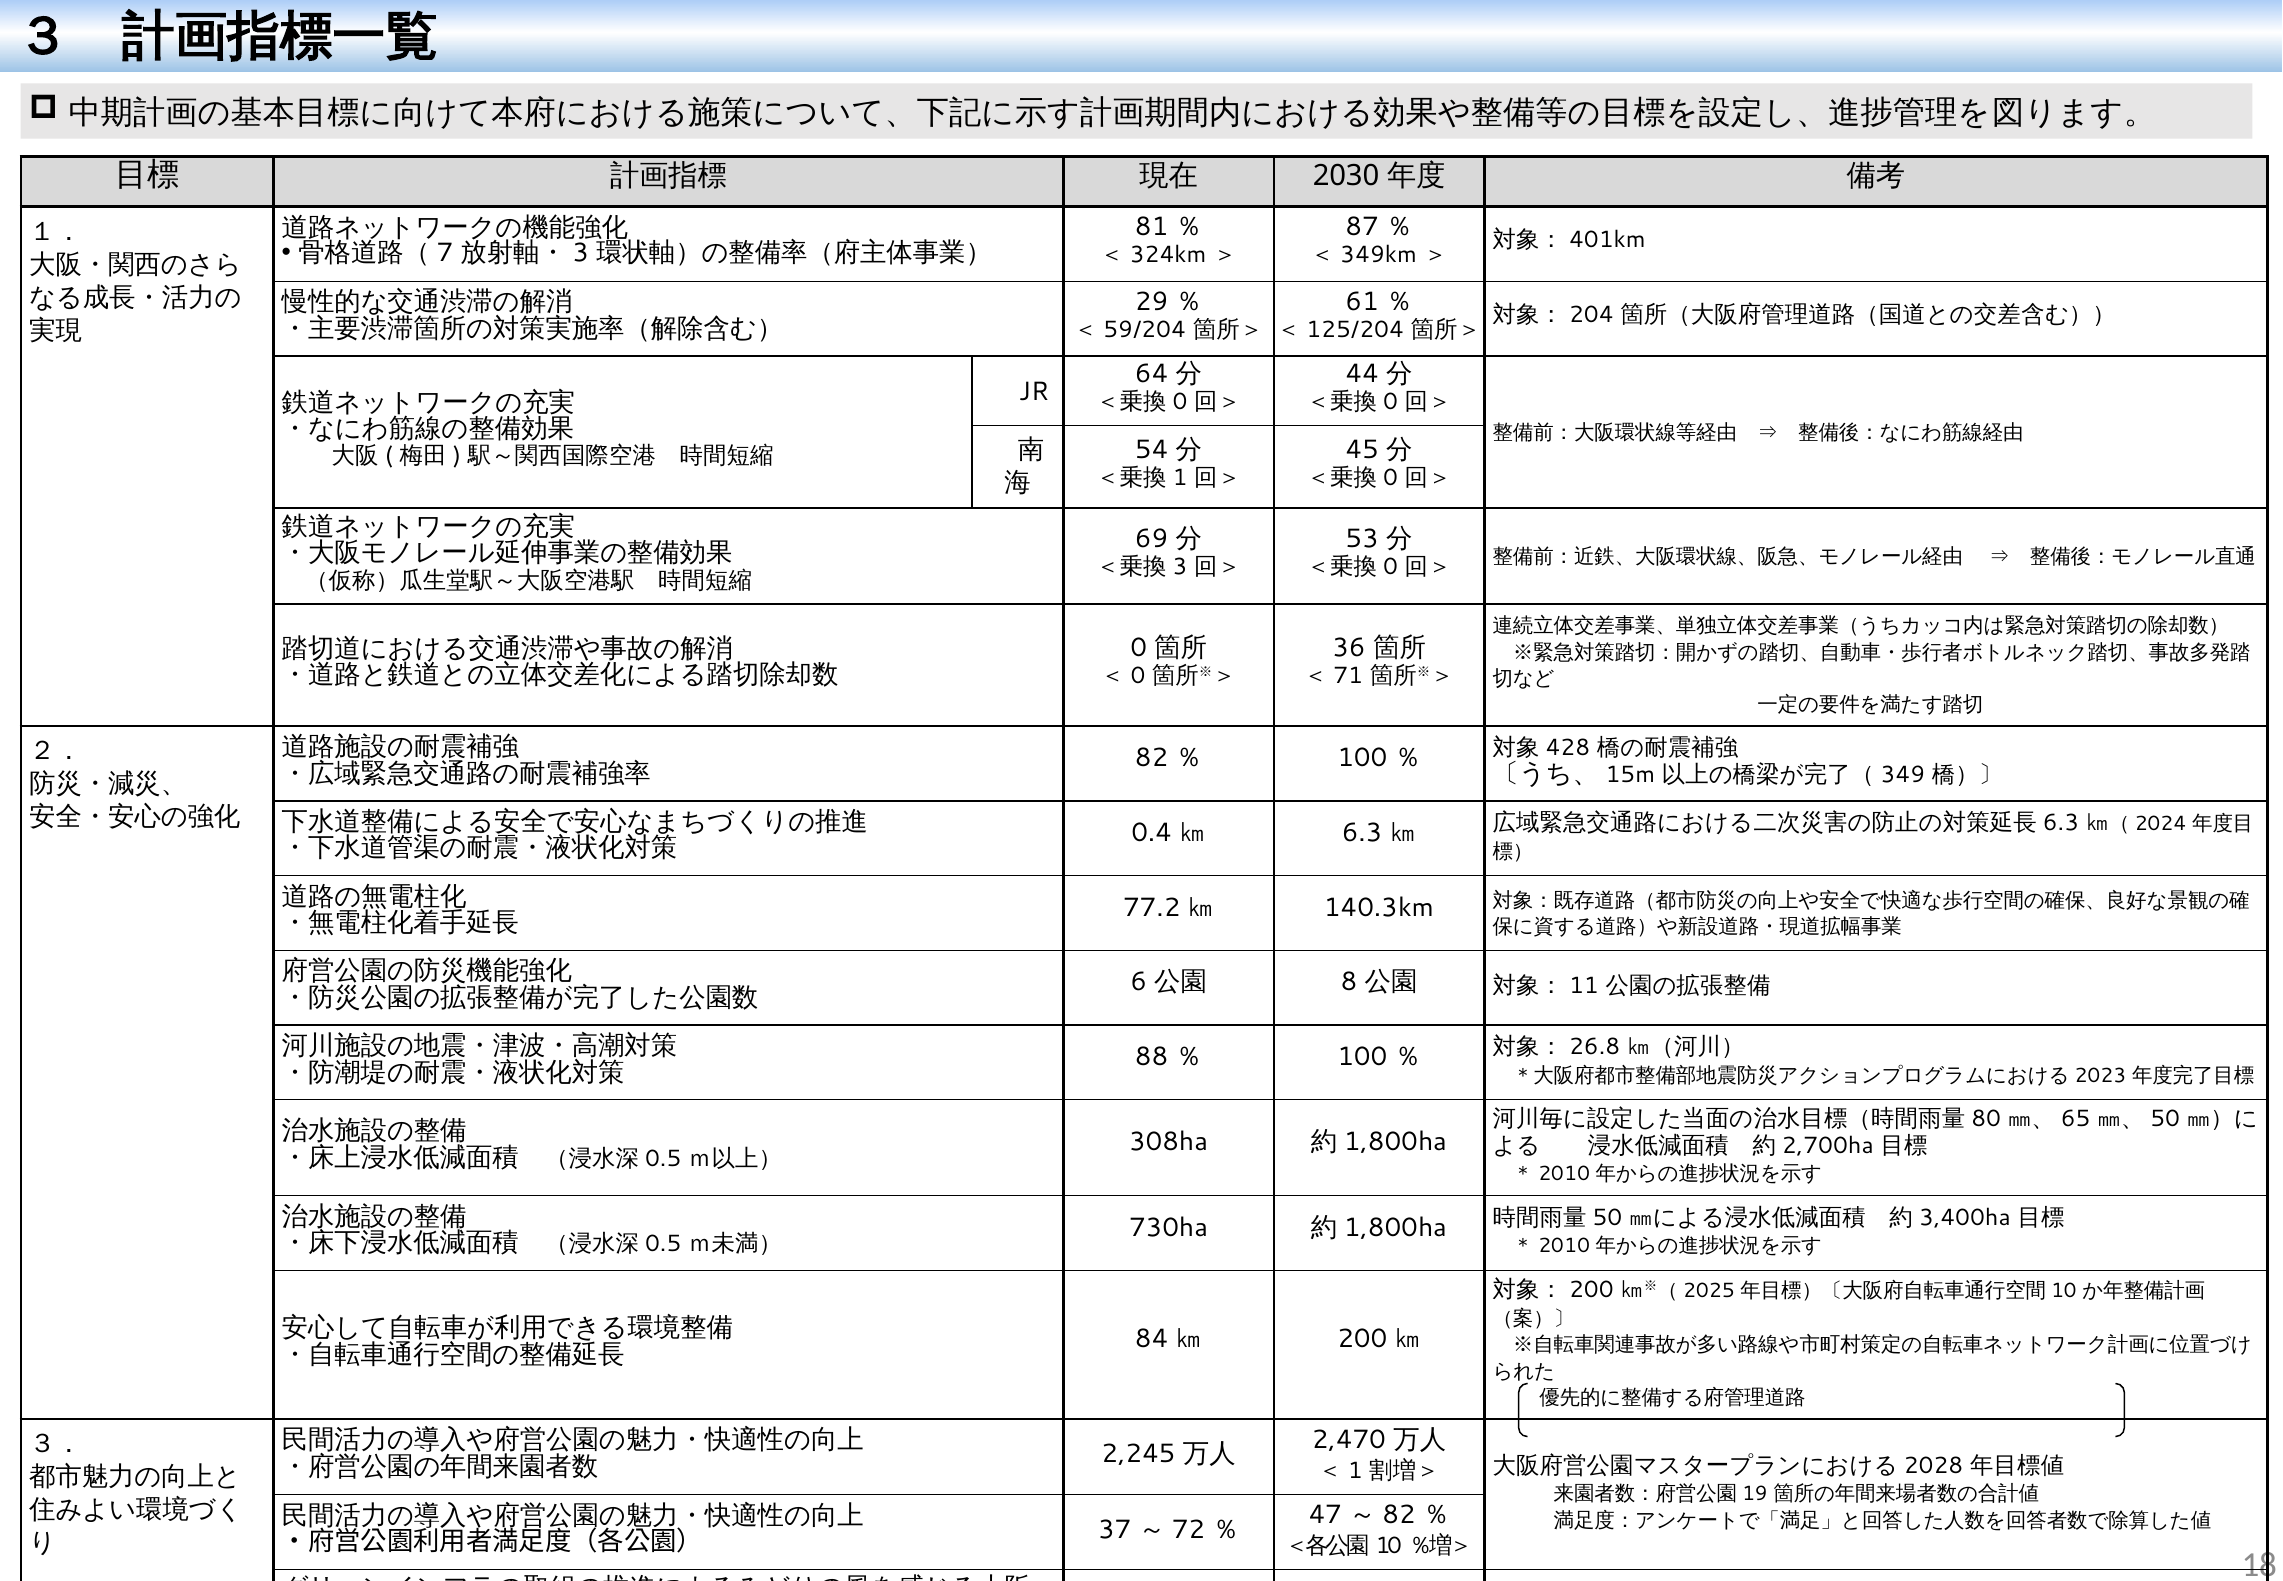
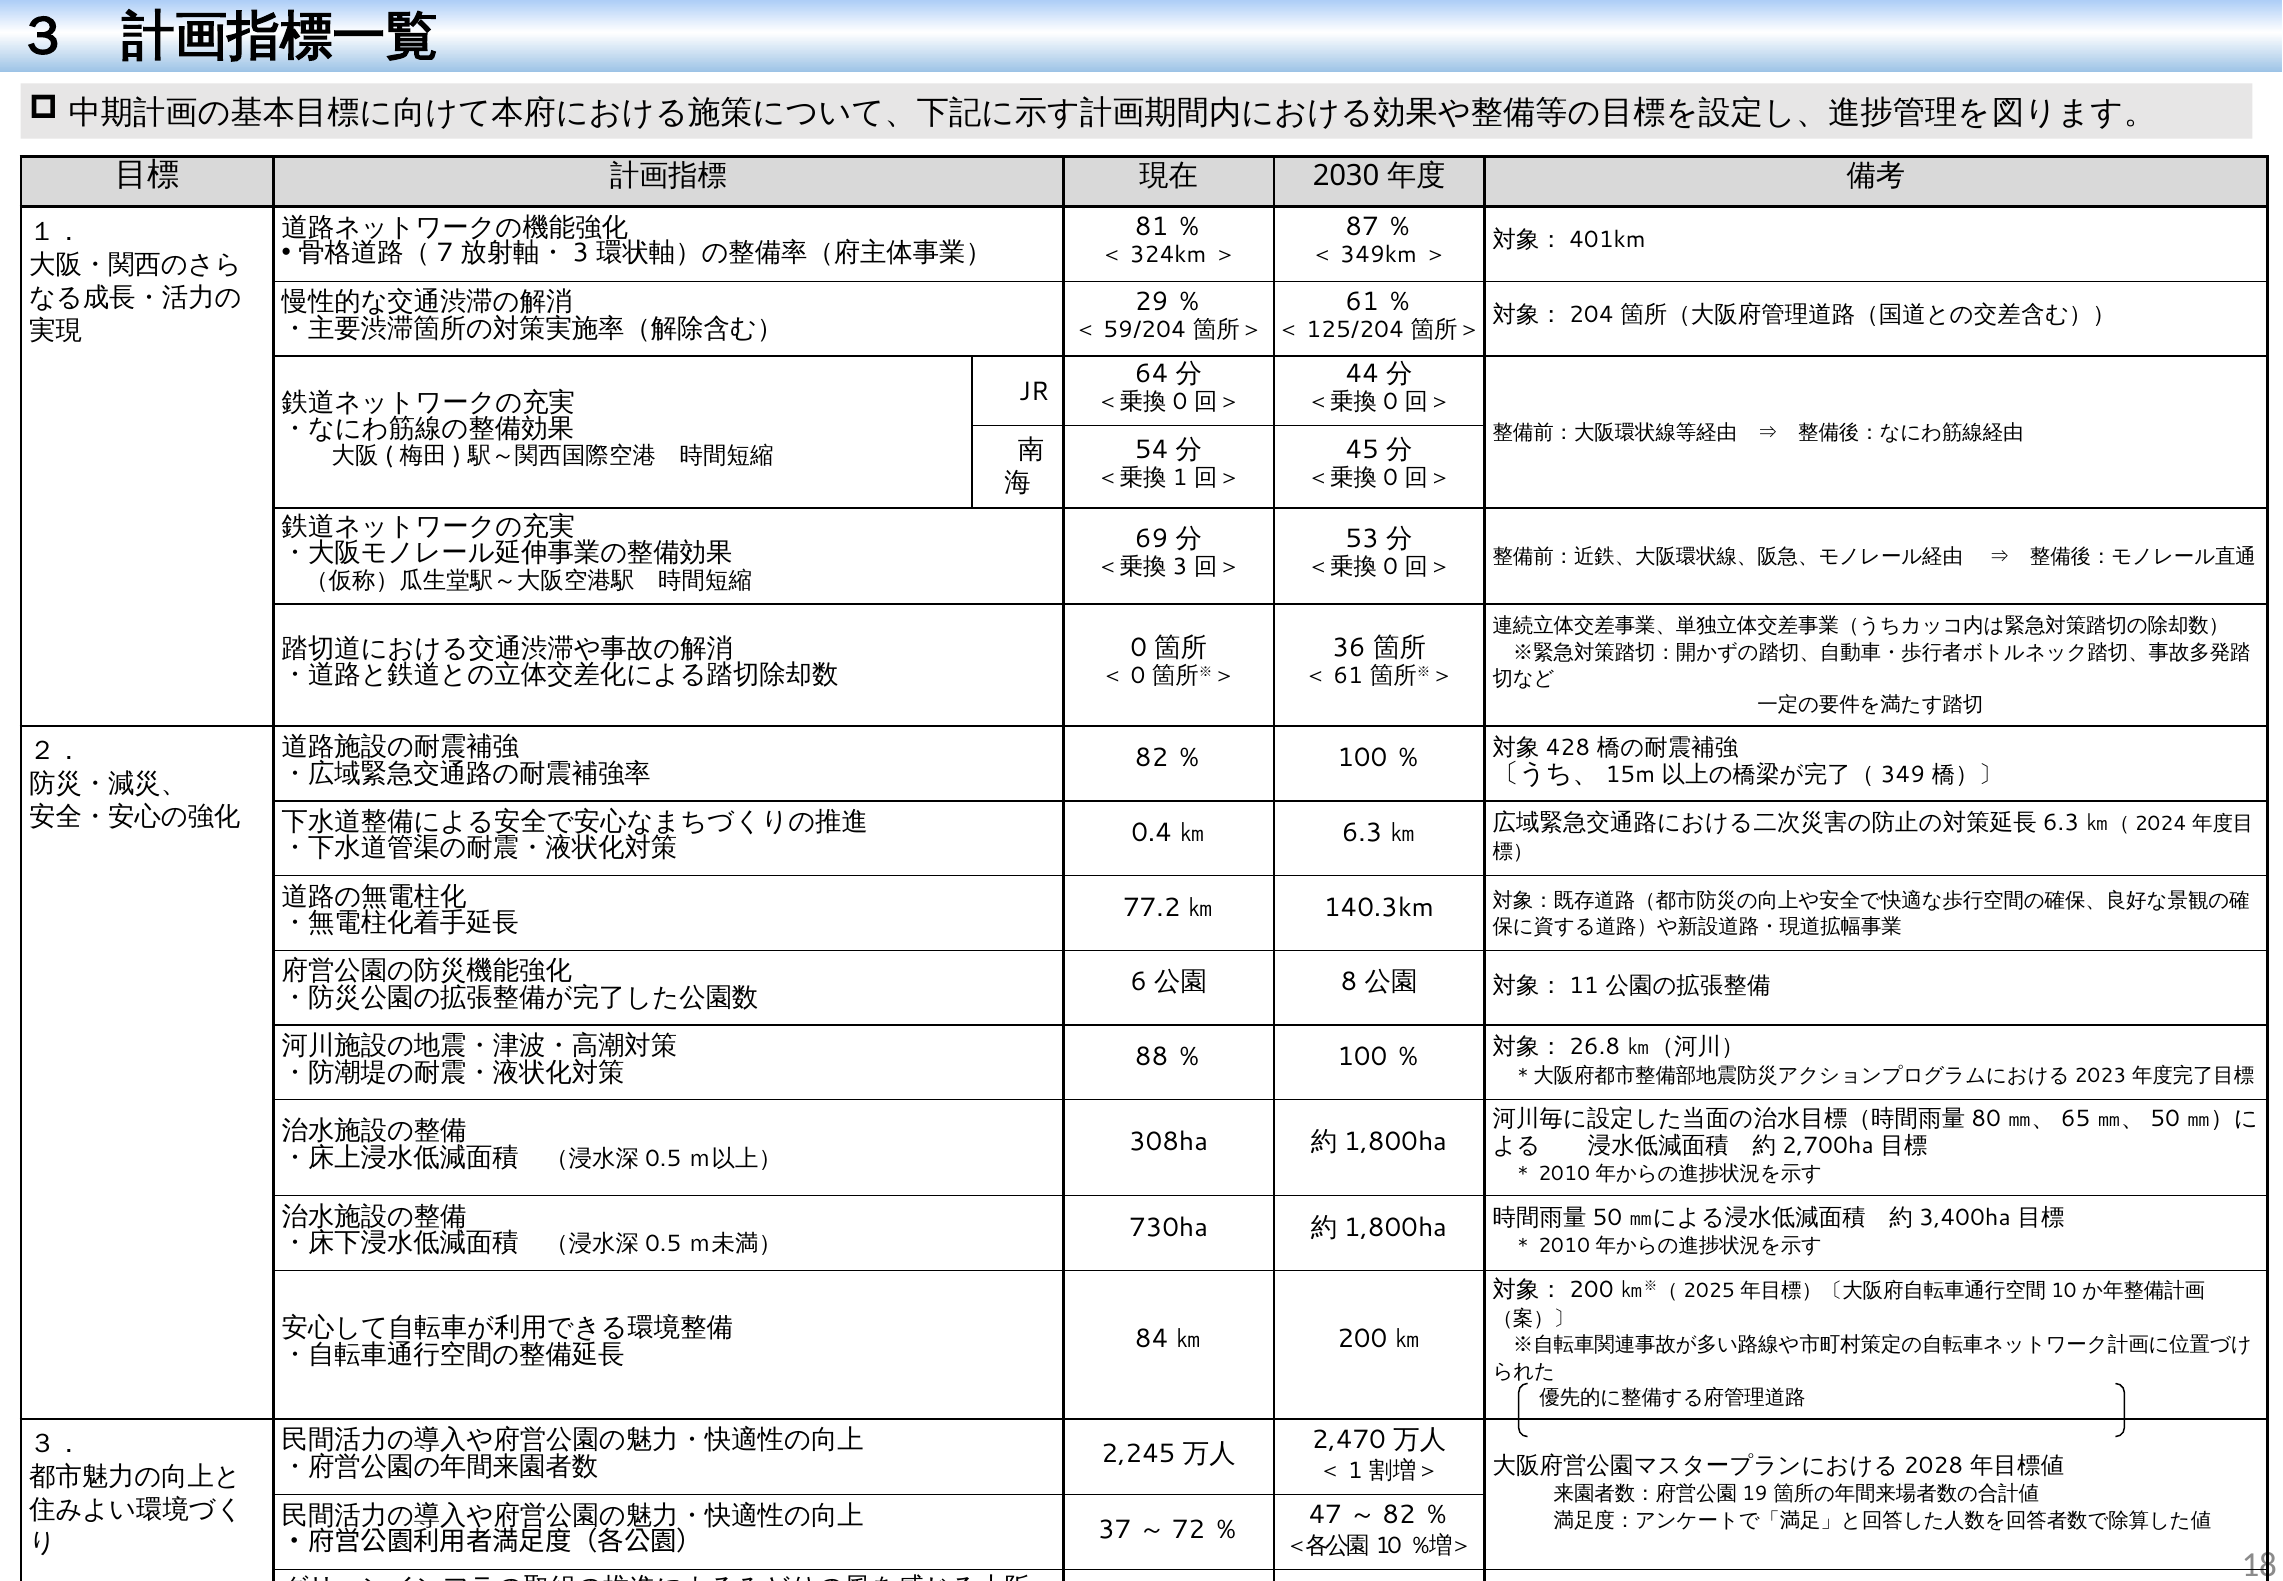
71: 71 -> 61 (1348, 676)
